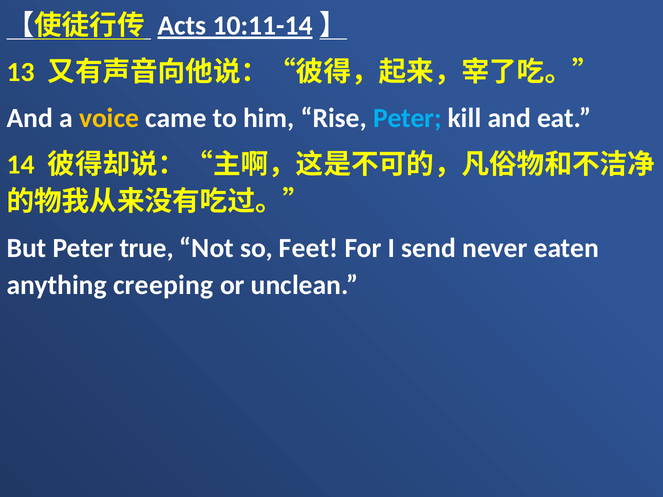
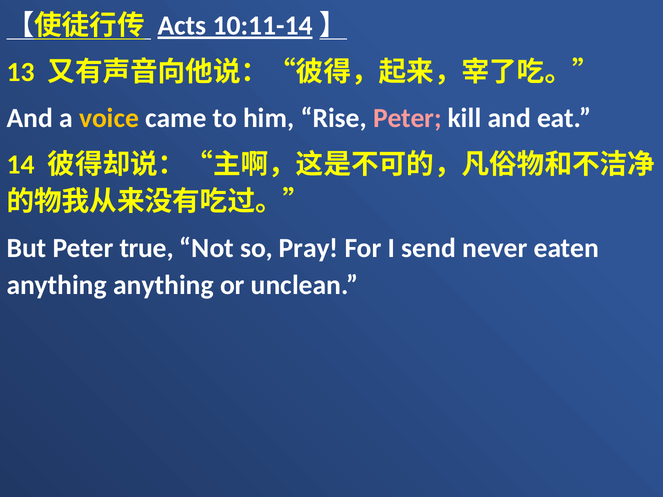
Peter colour: light blue -> pink (407, 118)
Feet: Feet -> Pray (309, 248)
anything creeping: creeping -> anything (163, 285)
